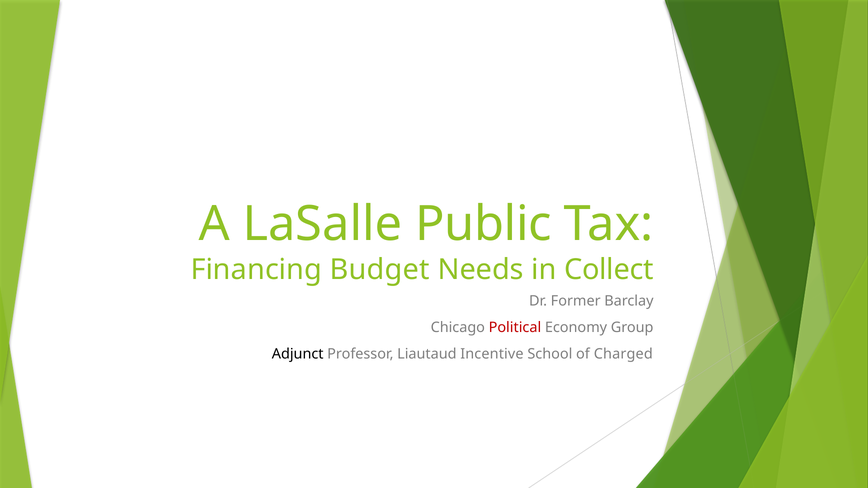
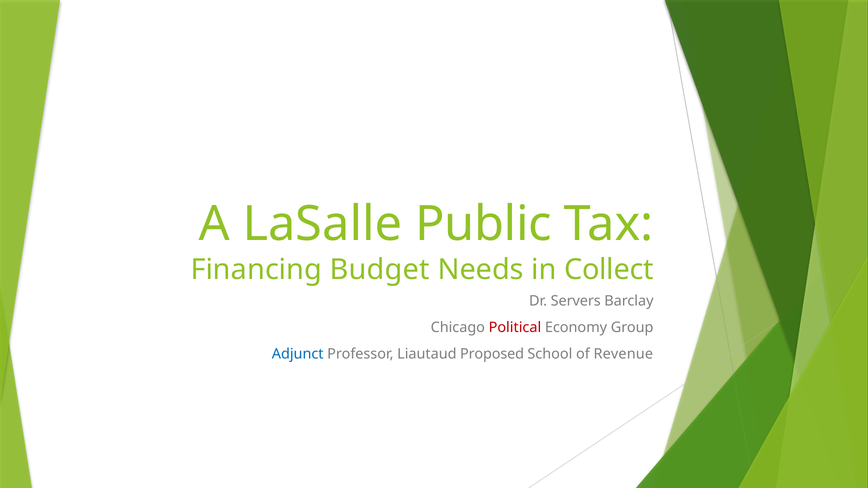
Former: Former -> Servers (576, 301)
Adjunct colour: black -> blue (298, 354)
Incentive: Incentive -> Proposed (492, 354)
Charged: Charged -> Revenue (623, 354)
